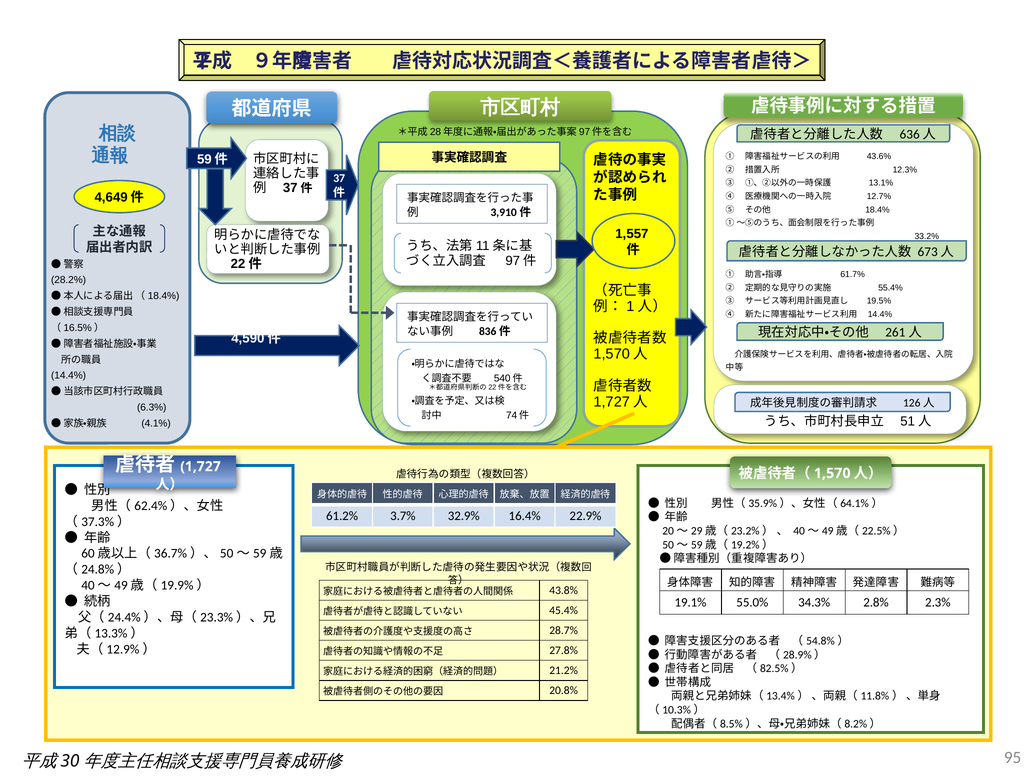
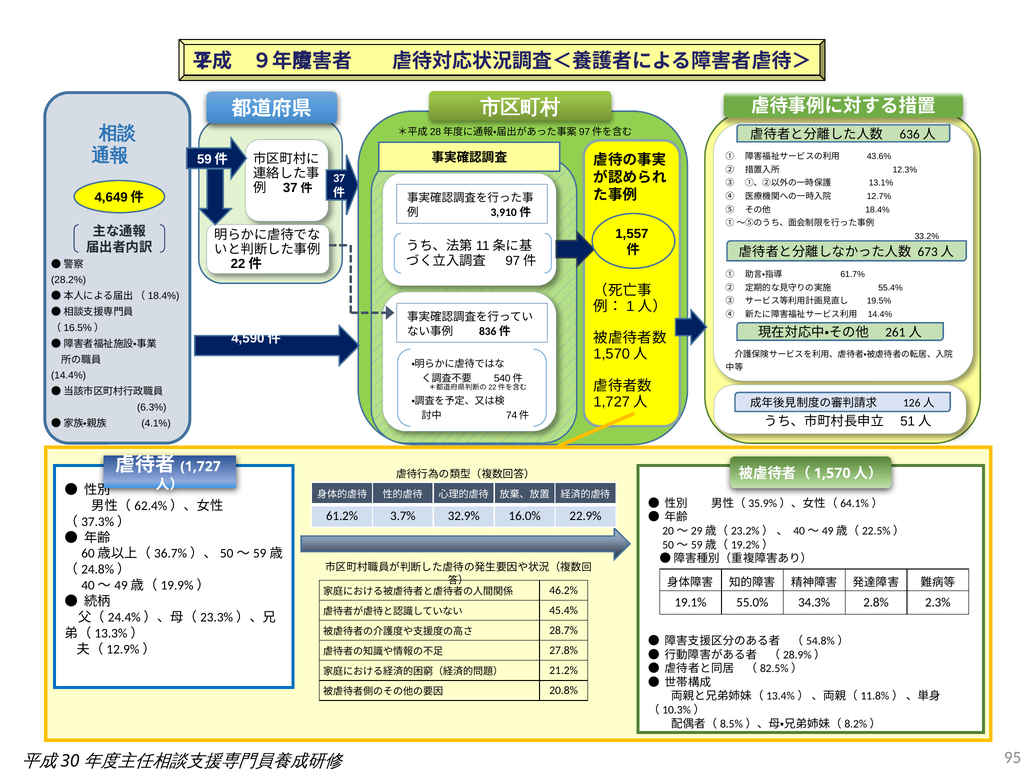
16.4%: 16.4% -> 16.0% (525, 516)
43.8%: 43.8% -> 46.2% (564, 590)
